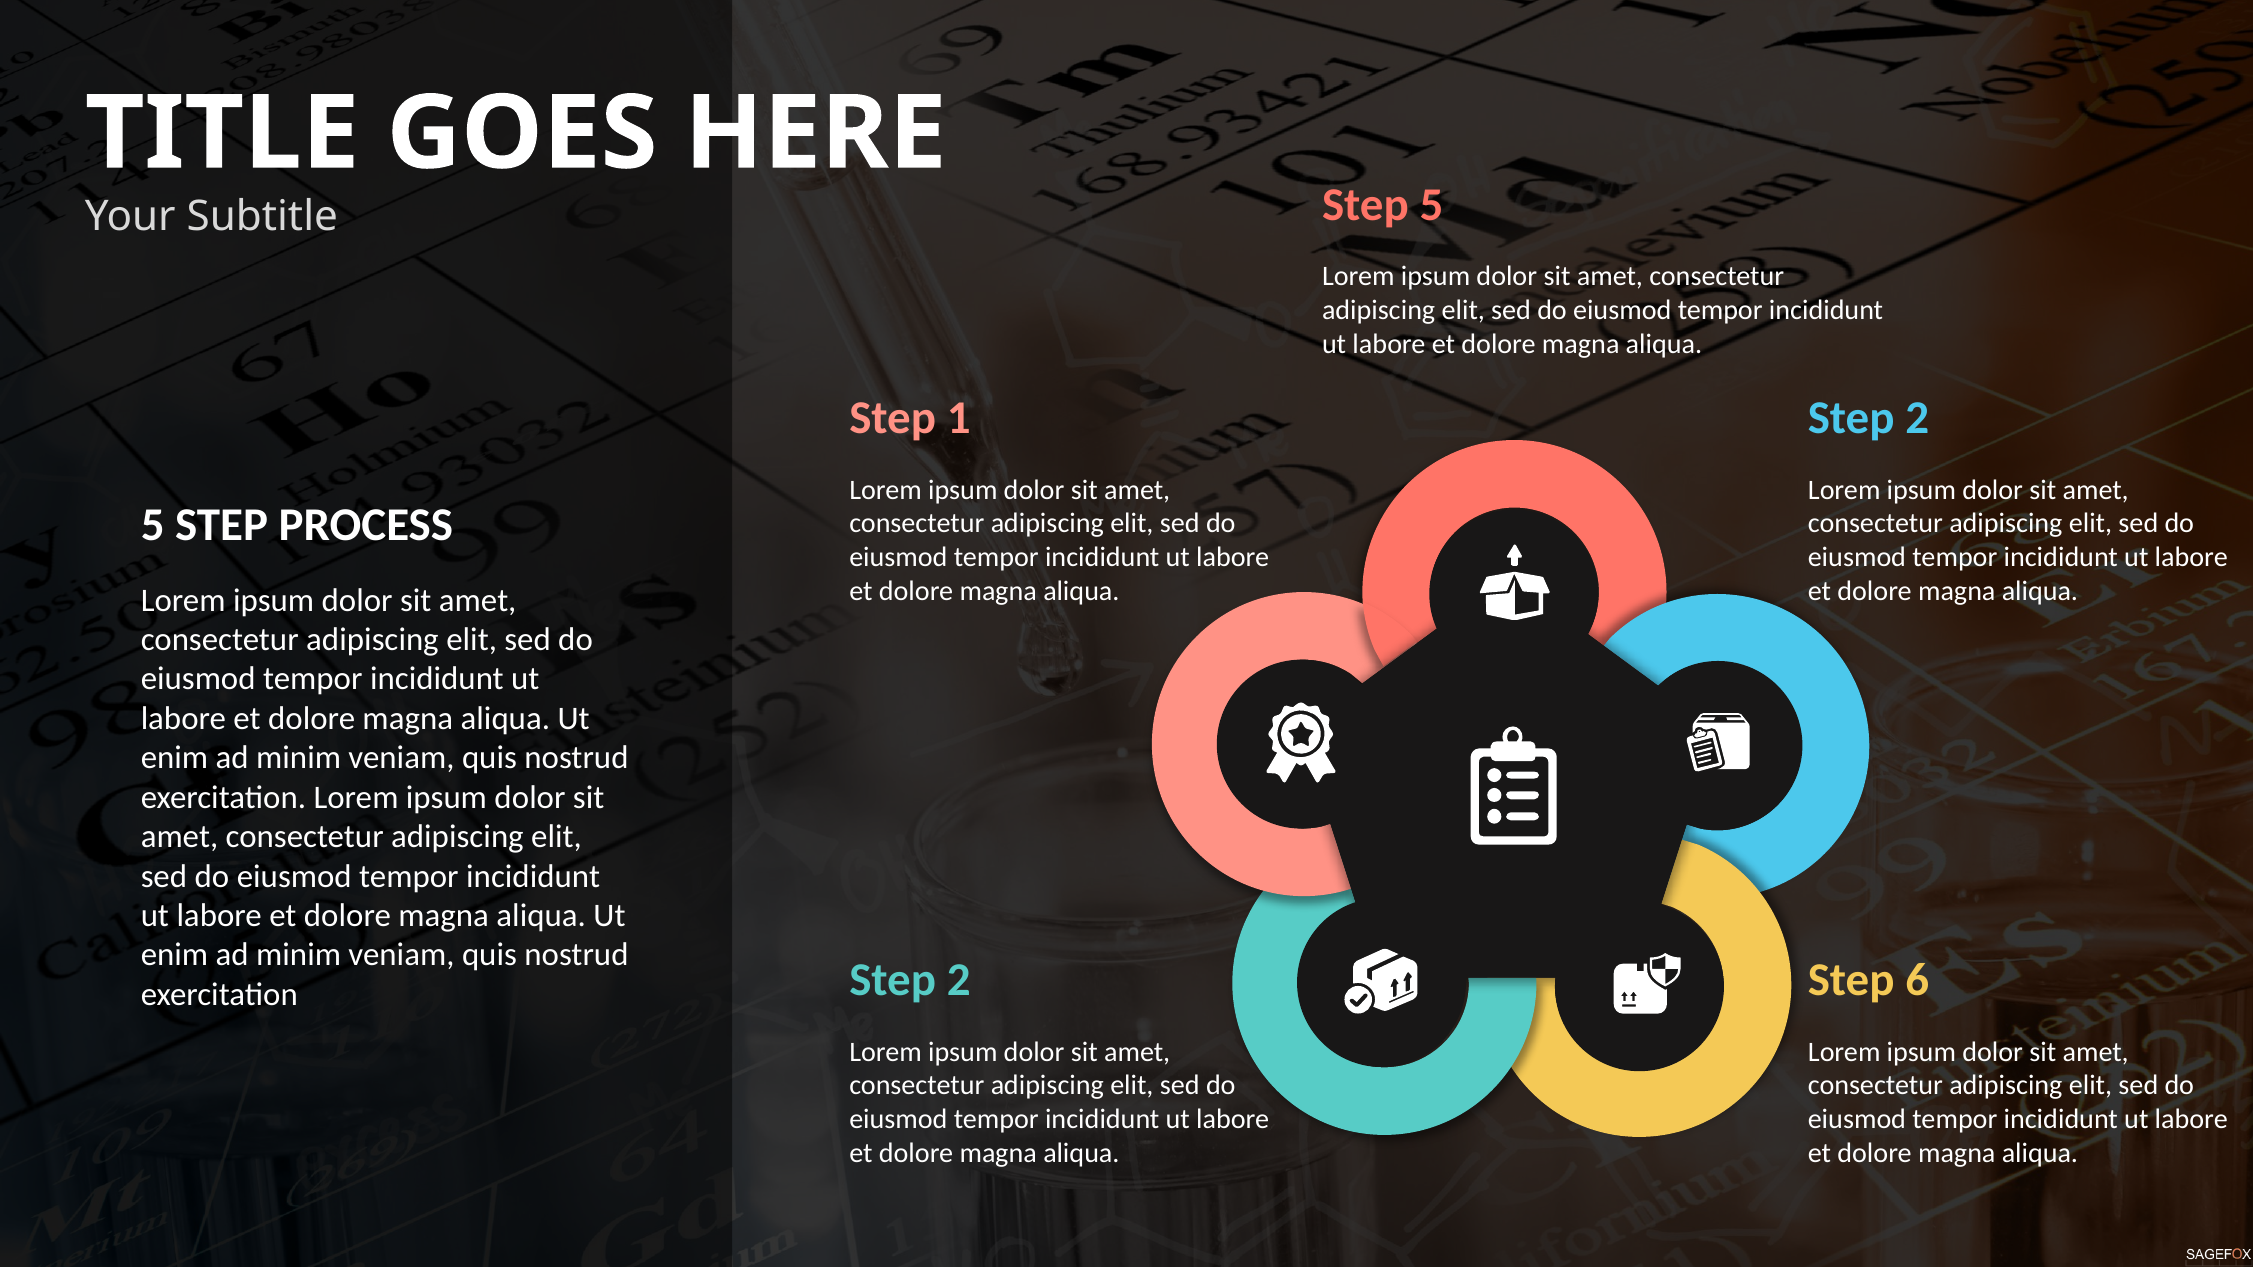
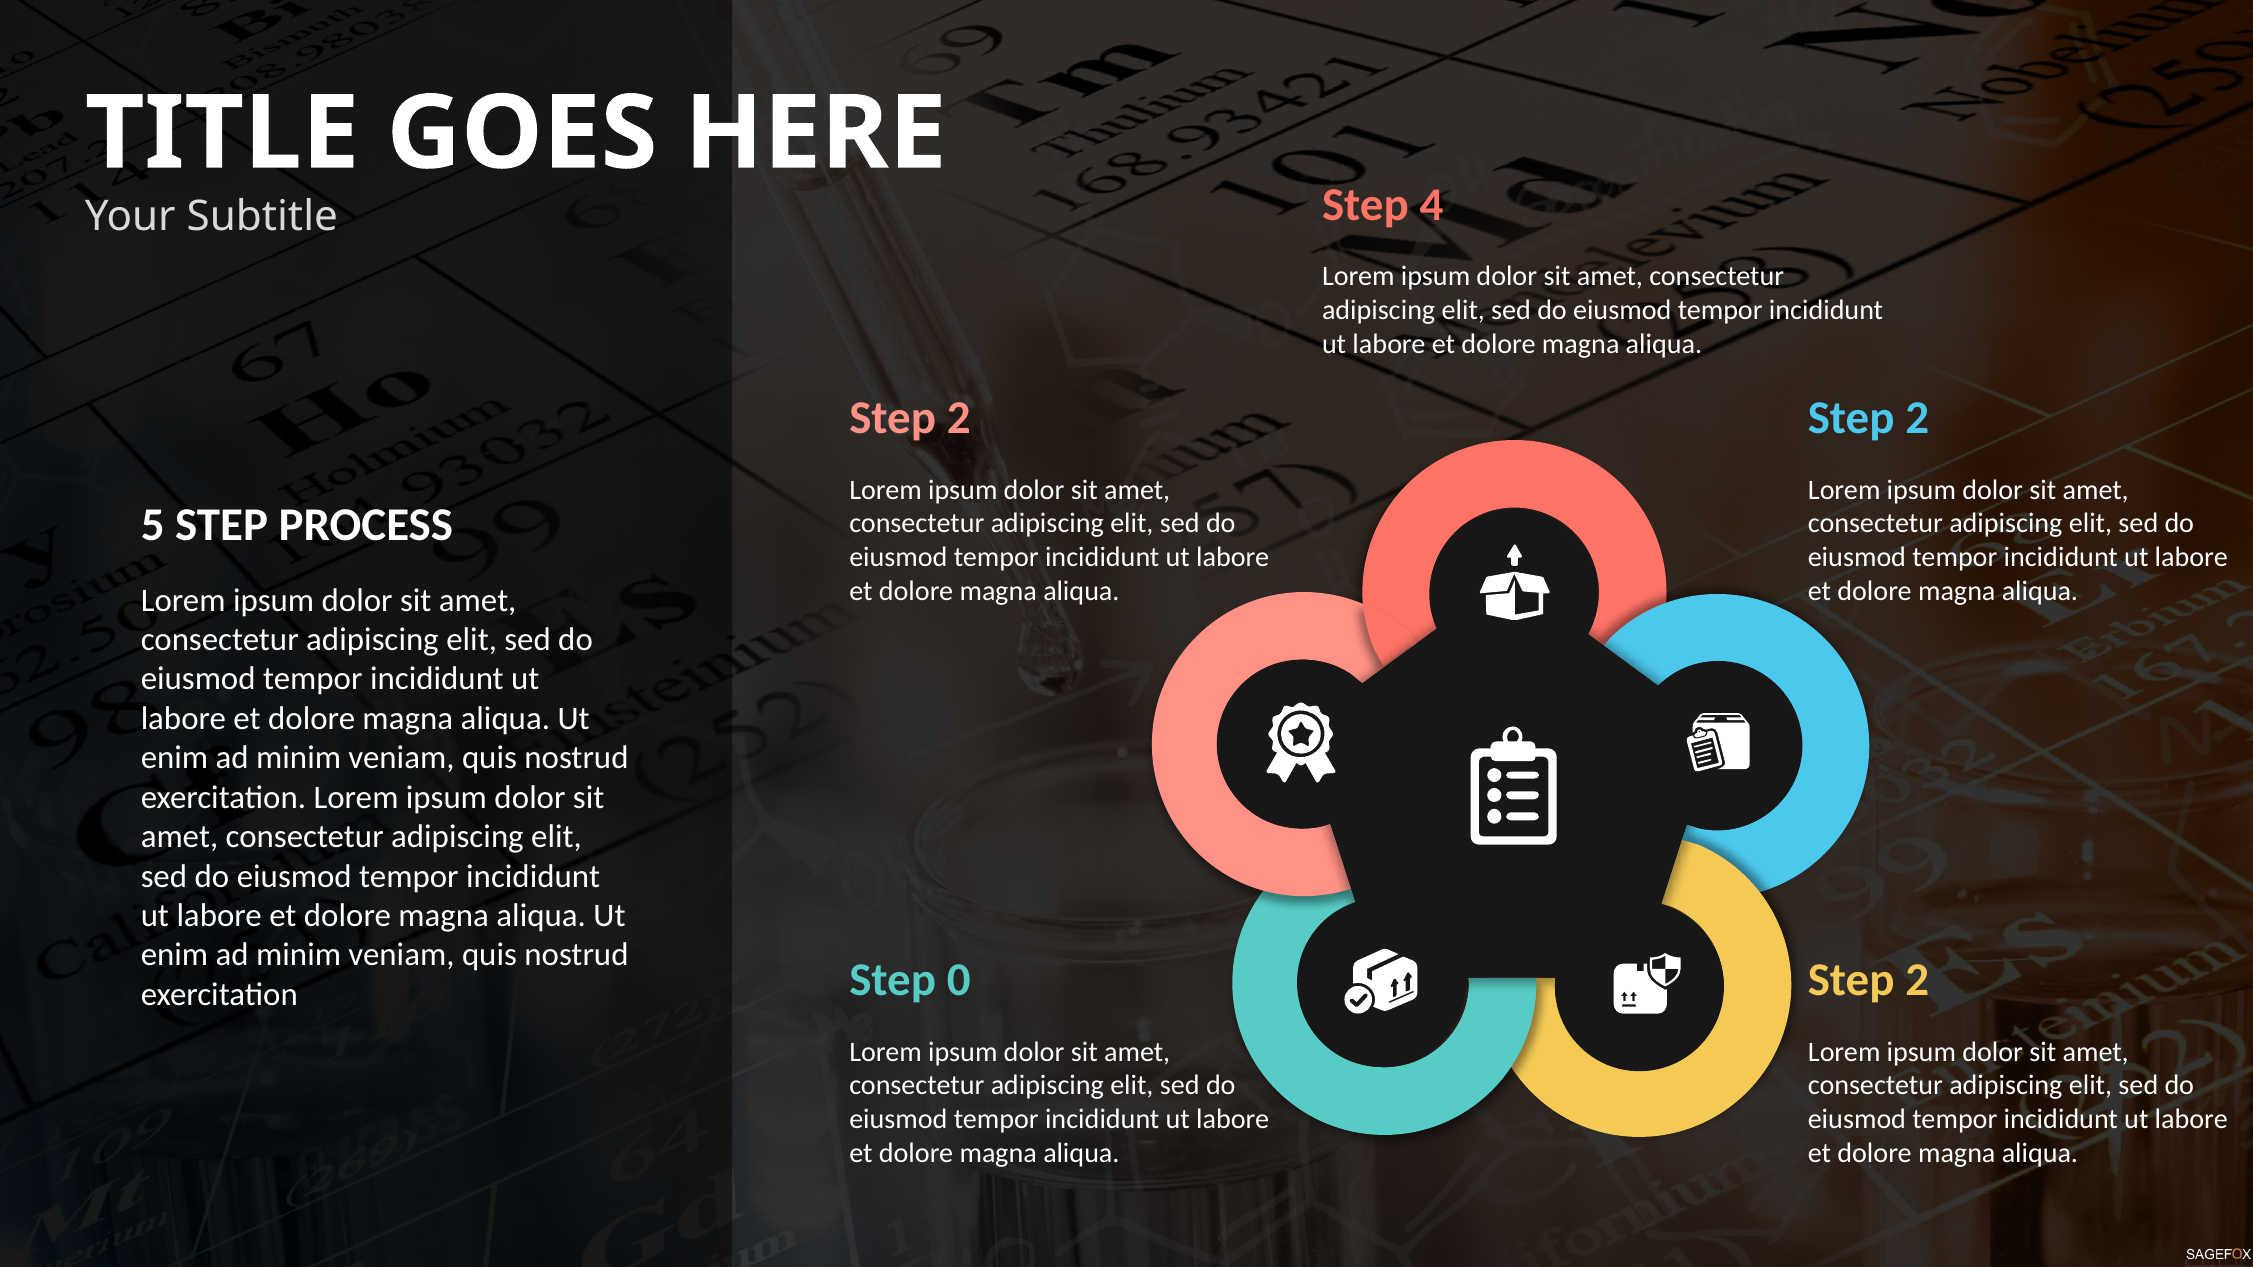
Step 5: 5 -> 4 (1431, 205)
1: 1 -> 2 (959, 418)
2: 2 -> 0 (959, 980)
6: 6 -> 2 (1917, 980)
